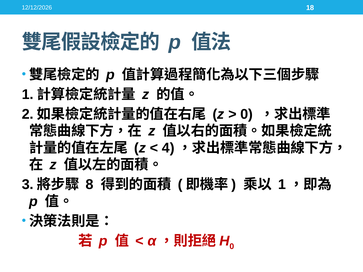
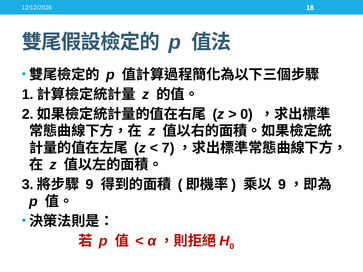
4: 4 -> 7 (168, 148)
8: 8 -> 9 (90, 185)
1: 1 -> 9 (282, 185)
